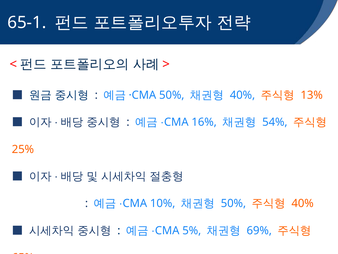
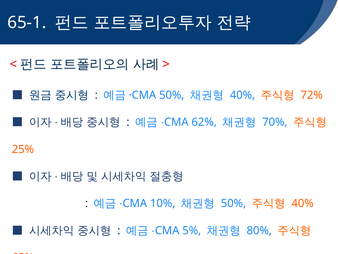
13%: 13% -> 72% (312, 95)
16%: 16% -> 62% (204, 122)
54%: 54% -> 70% (275, 122)
69%: 69% -> 80% (259, 230)
